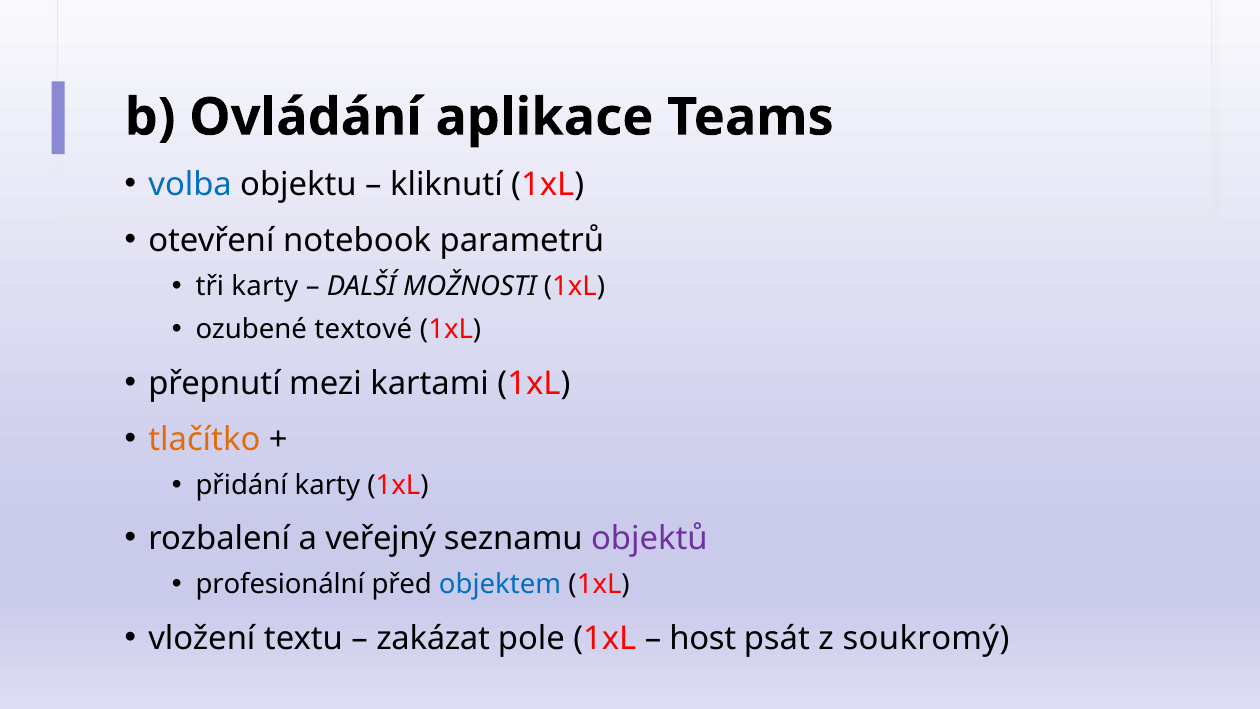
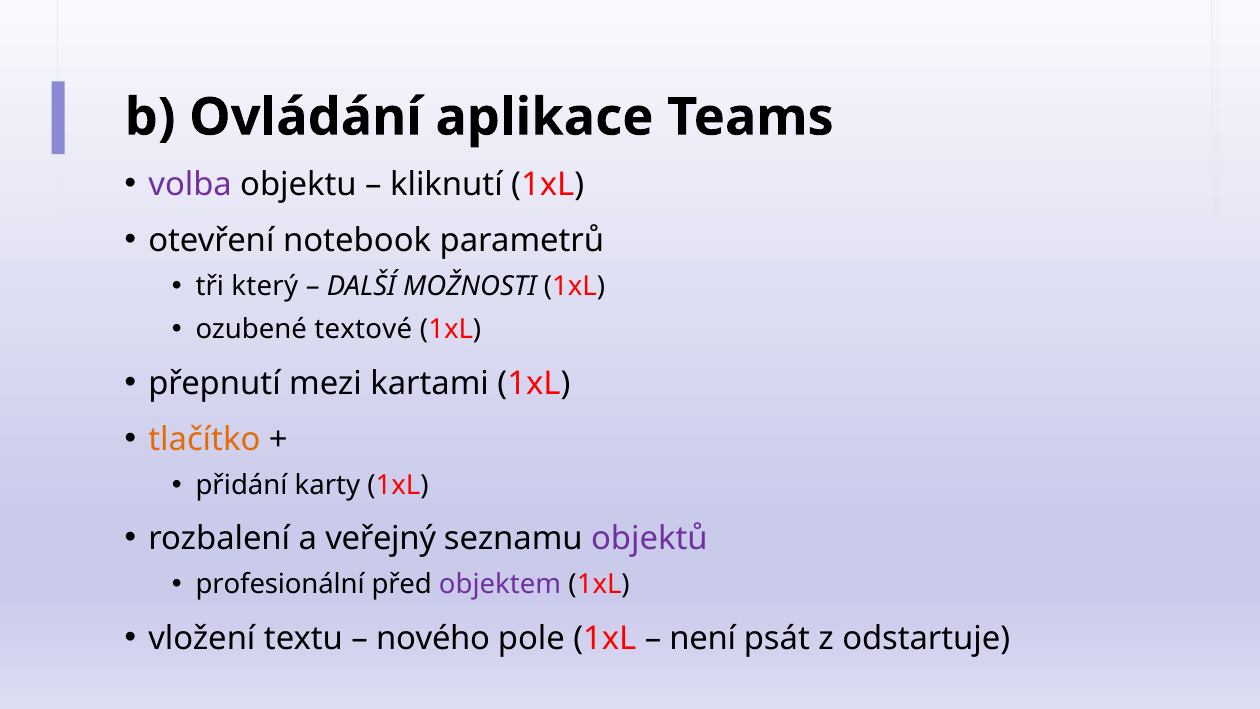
volba colour: blue -> purple (190, 184)
tři karty: karty -> který (265, 287)
objektem colour: blue -> purple (500, 584)
zakázat: zakázat -> nového (433, 638)
host: host -> není (703, 638)
soukromý: soukromý -> odstartuje (926, 638)
